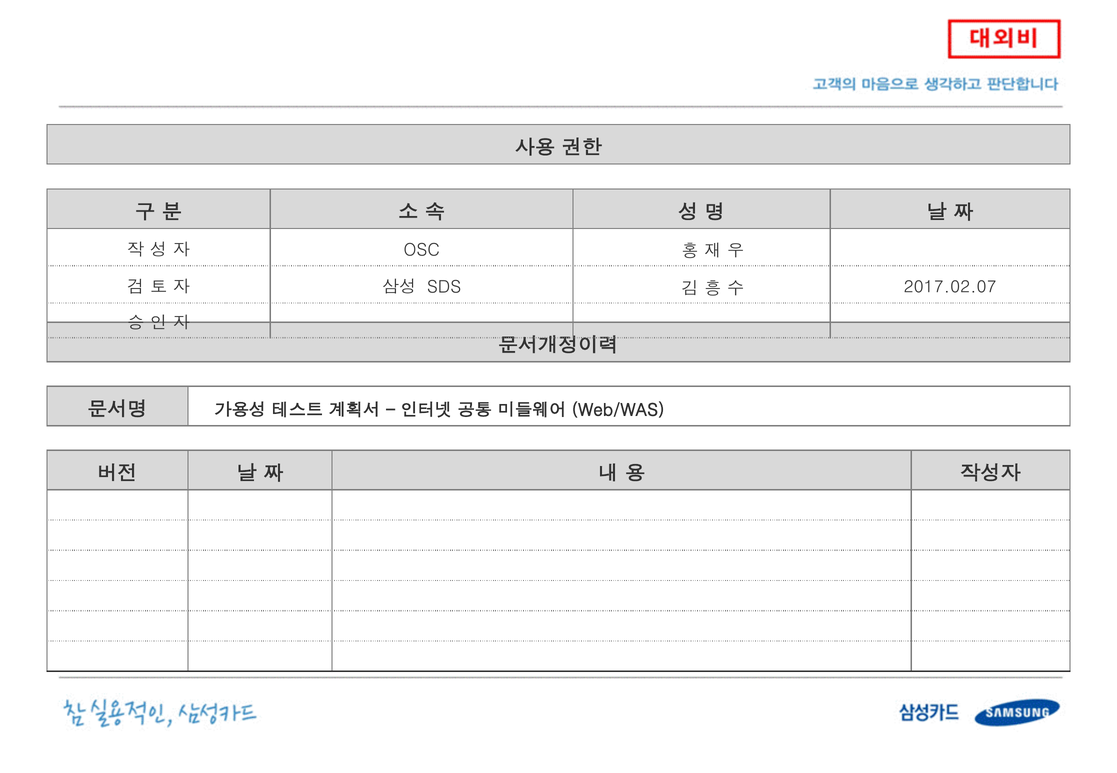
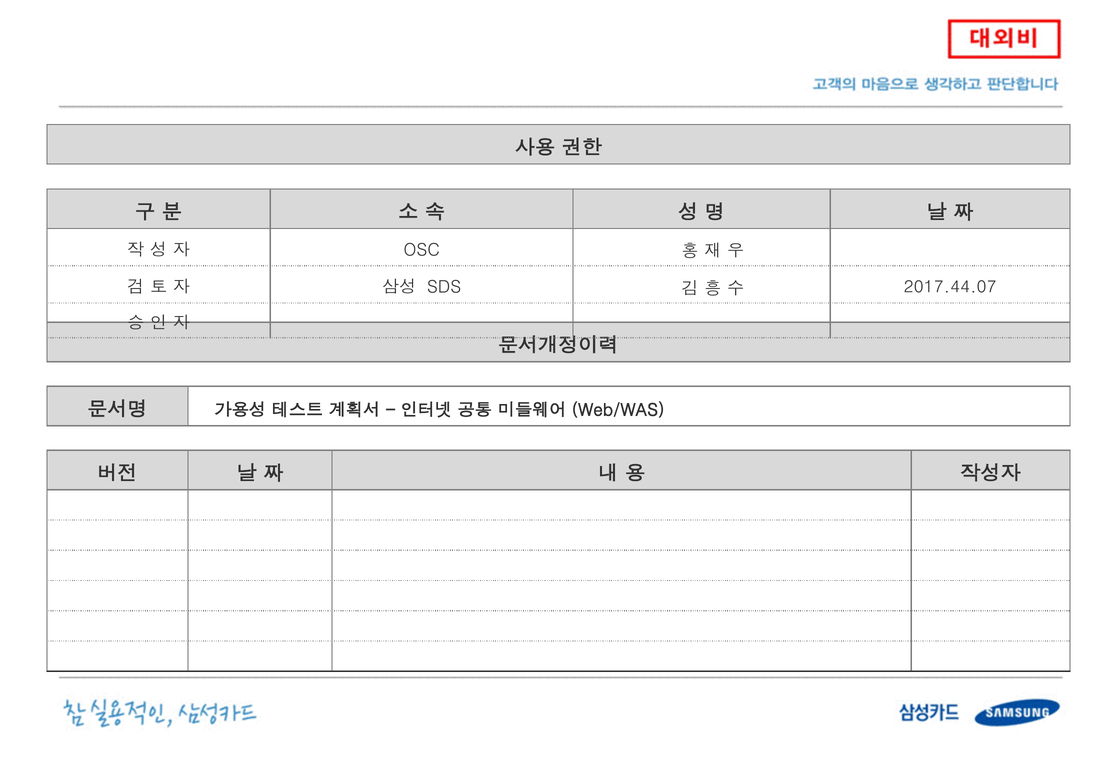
2017.02.07: 2017.02.07 -> 2017.44.07 (950, 287)
